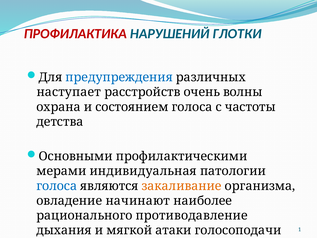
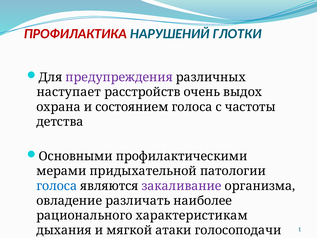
предупреждения colour: blue -> purple (119, 77)
волны: волны -> выдох (243, 92)
индивидуальная: индивидуальная -> придыхательной (143, 171)
закаливание colour: orange -> purple (182, 186)
начинают: начинают -> различать (138, 201)
противодавление: противодавление -> характеристикам (192, 215)
